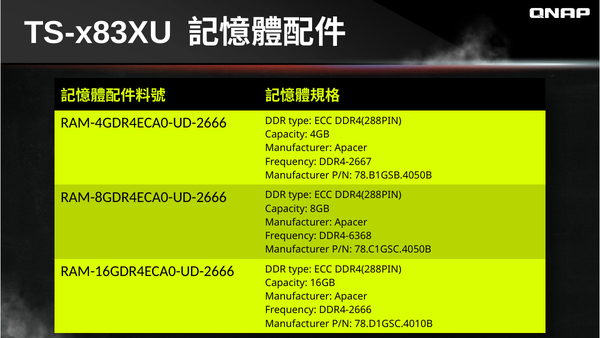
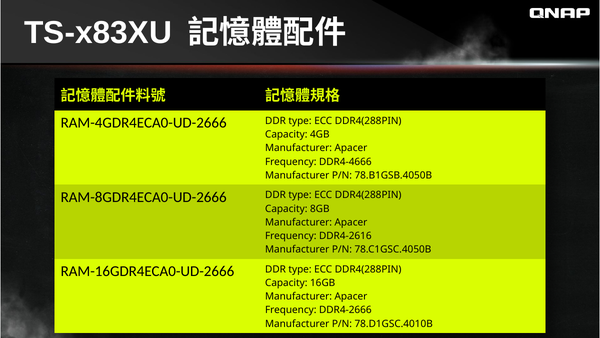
DDR4-2667: DDR4-2667 -> DDR4-4666 (345, 162)
DDR4-6368: DDR4-6368 -> DDR4-2616 (345, 236)
